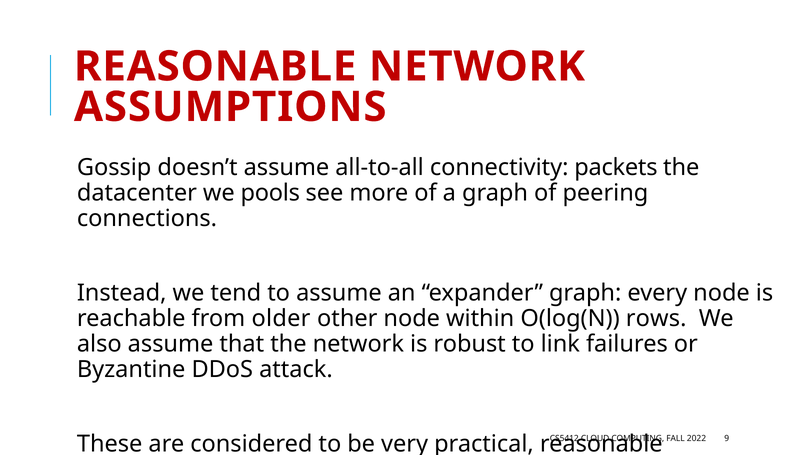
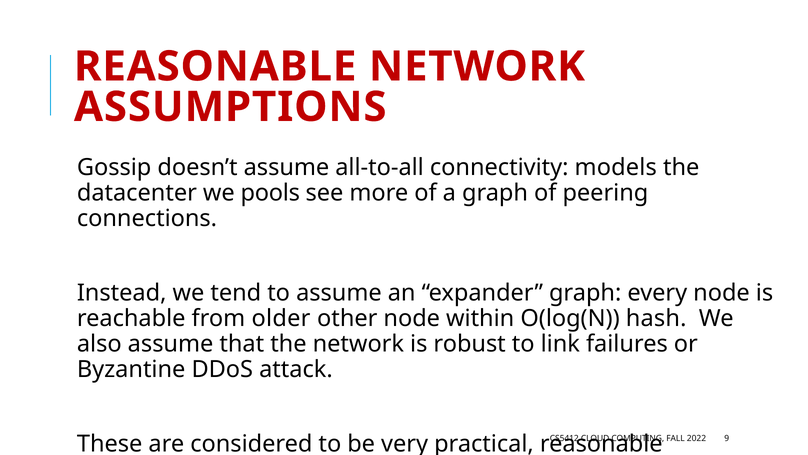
packets: packets -> models (616, 167)
rows: rows -> hash (656, 318)
